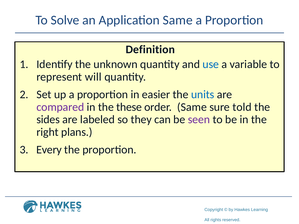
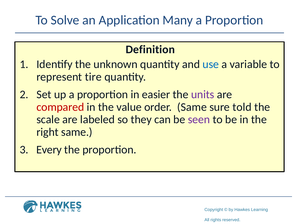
Application Same: Same -> Many (178, 20)
will: will -> tire (93, 77)
units colour: blue -> purple (203, 95)
compared colour: purple -> red (60, 107)
these: these -> value (129, 107)
sides: sides -> scale (48, 120)
right plans: plans -> same (77, 132)
